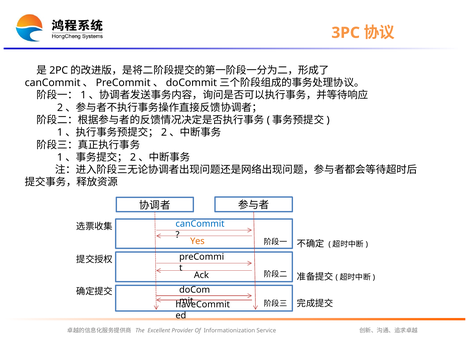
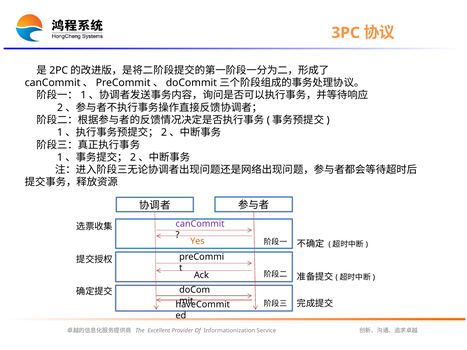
canCommit colour: blue -> purple (200, 224)
